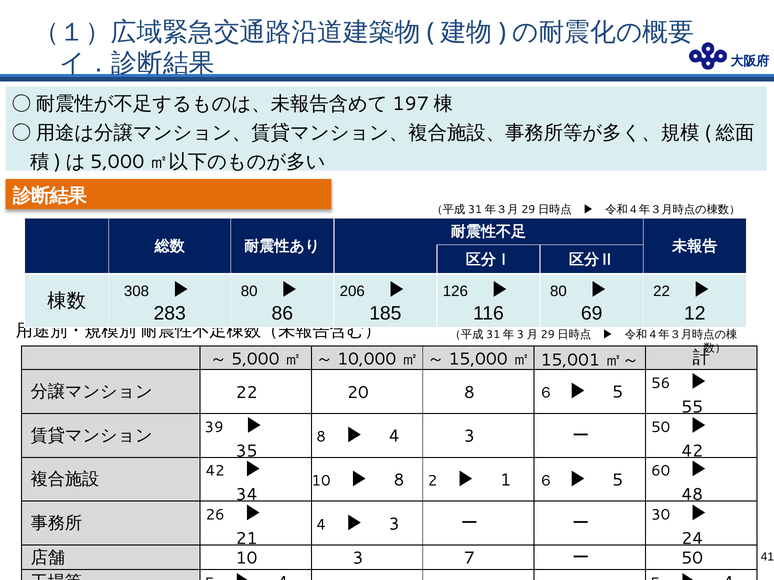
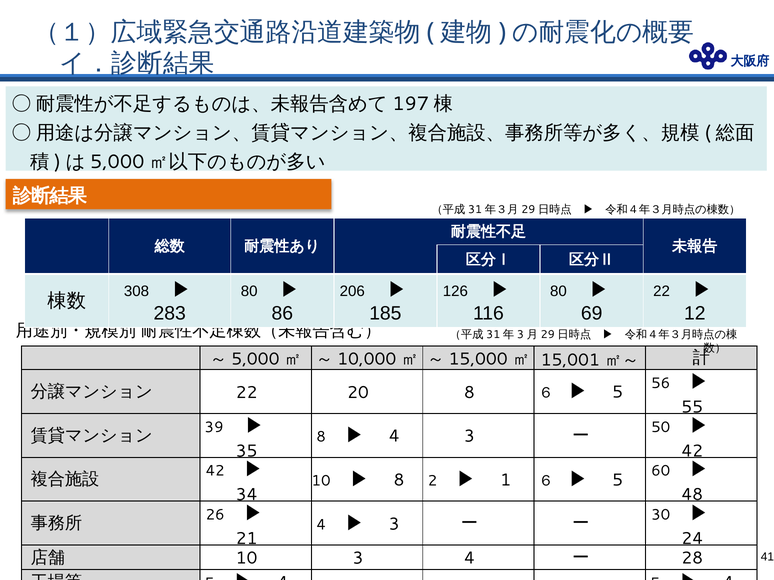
3 7: 7 -> 4 (469, 559)
50: 50 -> 28 (692, 559)
